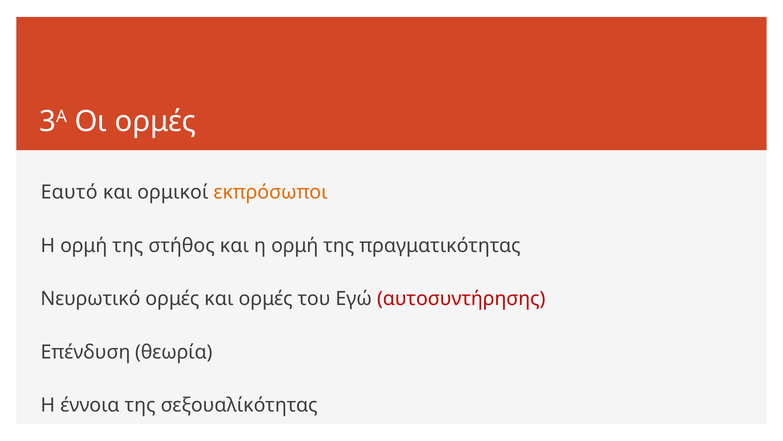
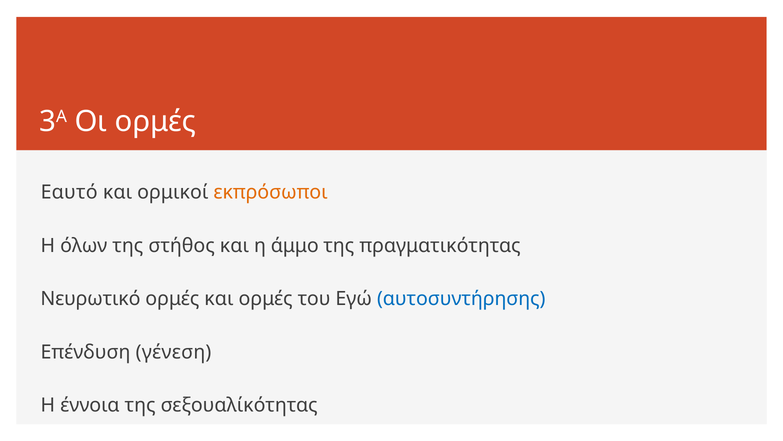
ορμή: ορμή -> όλων (84, 245)
και η ορμή: ορμή -> άμμο (295, 245)
αυτοσυντήρησης colour: red -> blue (461, 299)
θεωρία: θεωρία -> γένεση (174, 352)
